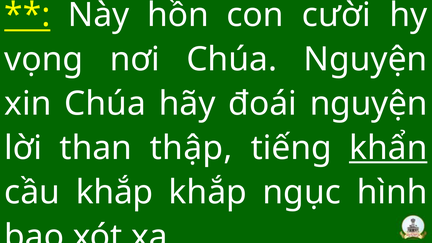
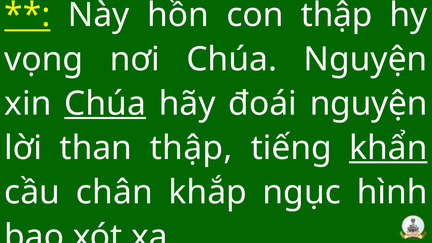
con cười: cười -> thập (337, 15)
Chúa underline: none -> present (105, 104)
cầu khắp: khắp -> chân (114, 192)
